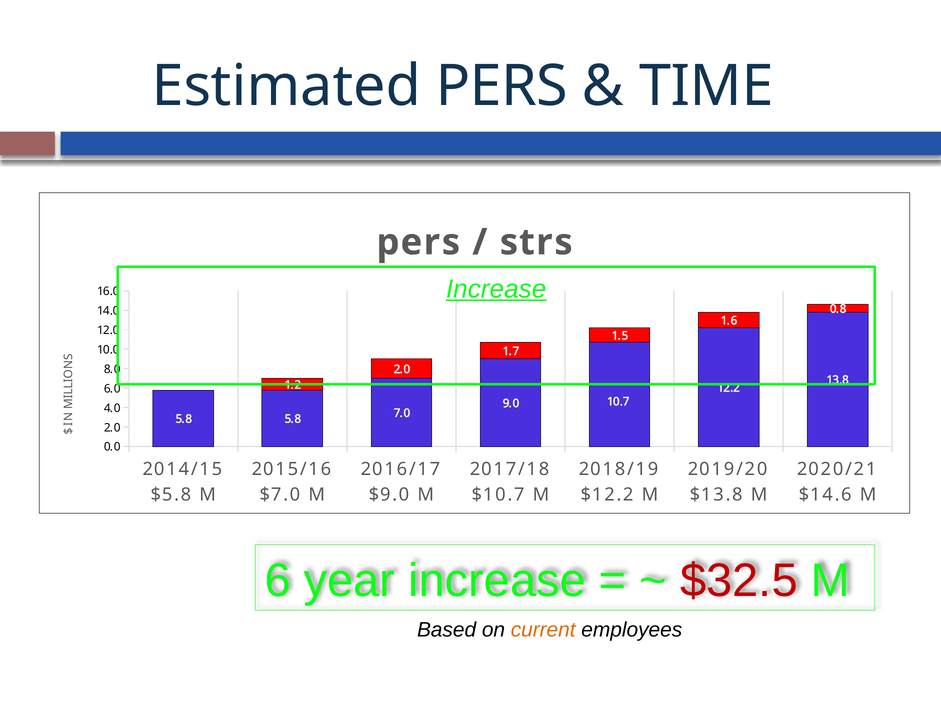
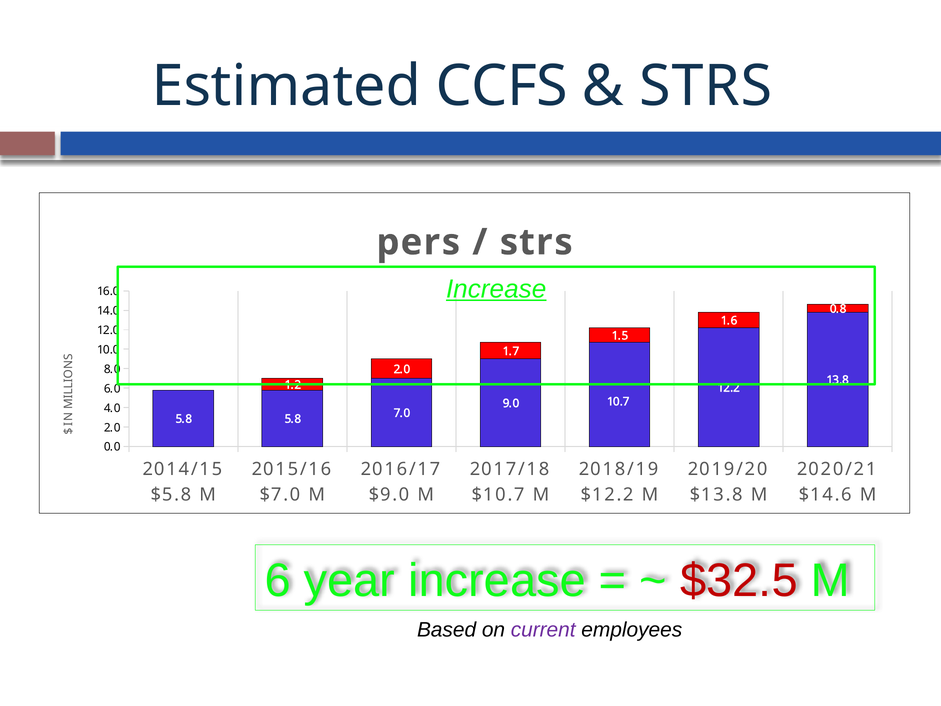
Estimated PERS: PERS -> CCFS (502, 86)
TIME: TIME -> STRS (706, 86)
current colour: orange -> purple (543, 629)
